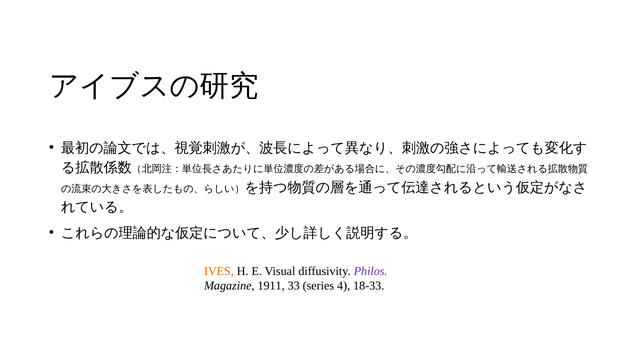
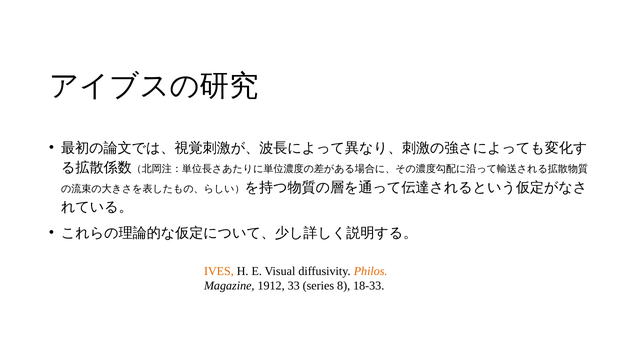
Philos colour: purple -> orange (371, 271)
1911: 1911 -> 1912 (271, 286)
4: 4 -> 8 (344, 286)
